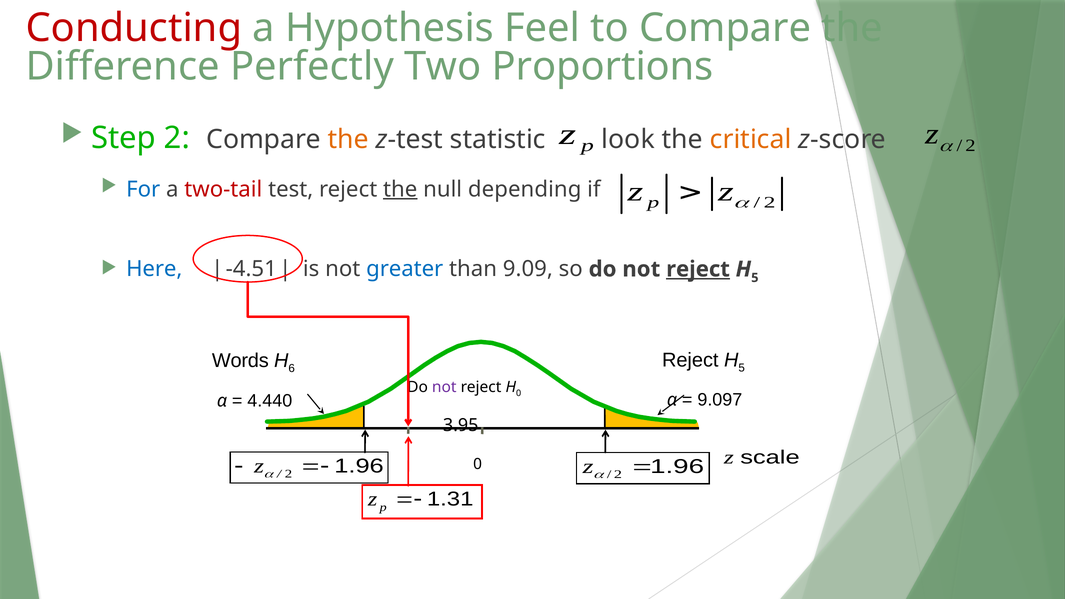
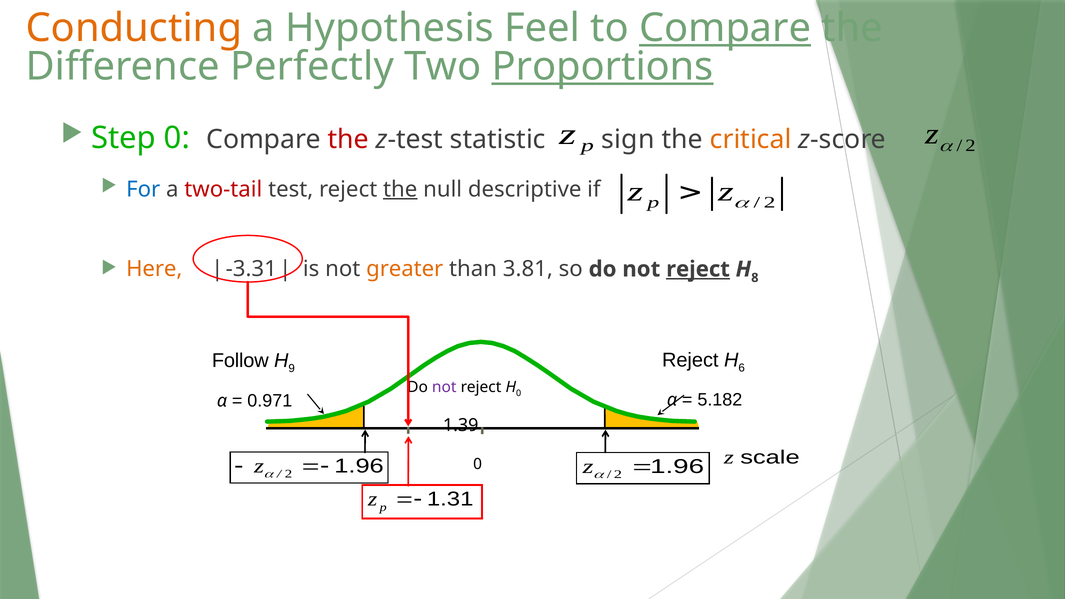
Conducting colour: red -> orange (134, 28)
Compare underline: none -> present (725, 28)
Proportions underline: none -> present (603, 66)
Step 2: 2 -> 0 (177, 138)
the colour: orange -> red (348, 139)
look: look -> sign (628, 139)
depending: depending -> descriptive (525, 189)
Here colour: blue -> orange (154, 269)
-4.51: -4.51 -> -3.31 (251, 269)
greater colour: blue -> orange (405, 269)
9.09: 9.09 -> 3.81 (528, 269)
5: 5 -> 8 (755, 278)
5: 5 -> 6 (742, 368)
Words: Words -> Follow (240, 361)
6: 6 -> 9 (292, 369)
9.097: 9.097 -> 5.182 (720, 400)
4.440: 4.440 -> 0.971 (270, 401)
3.95: 3.95 -> 1.39 (461, 426)
